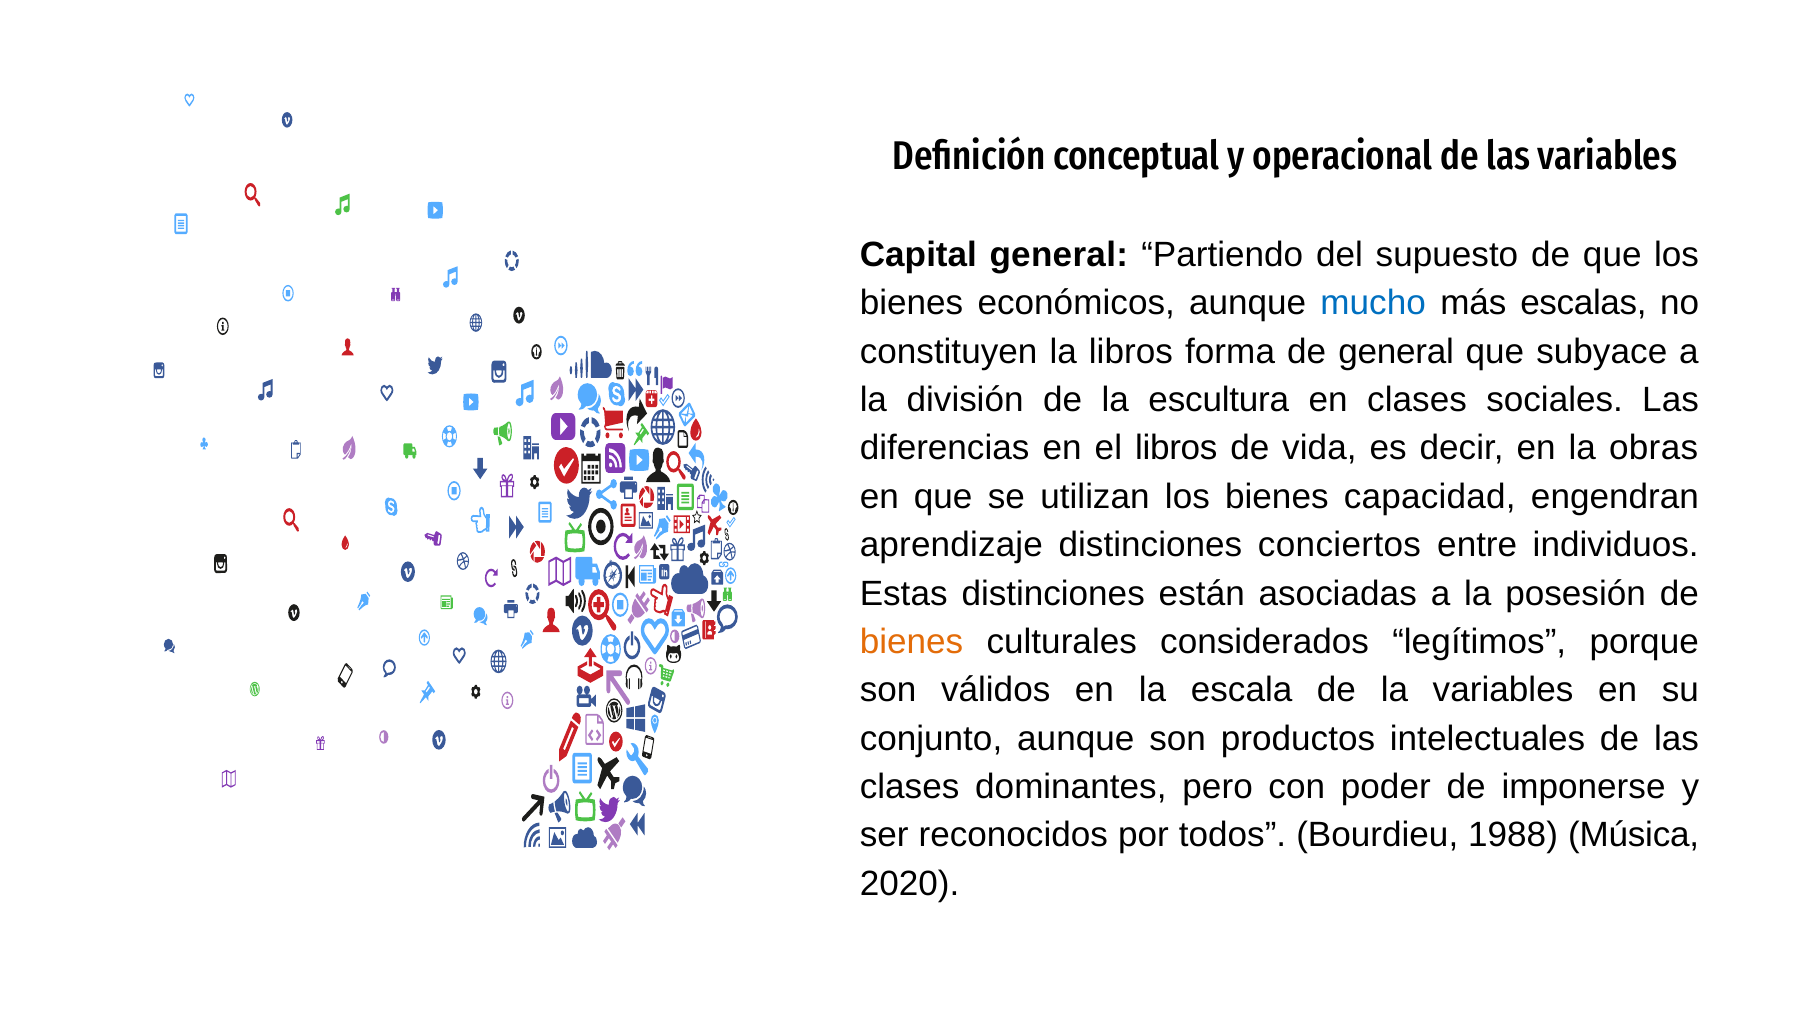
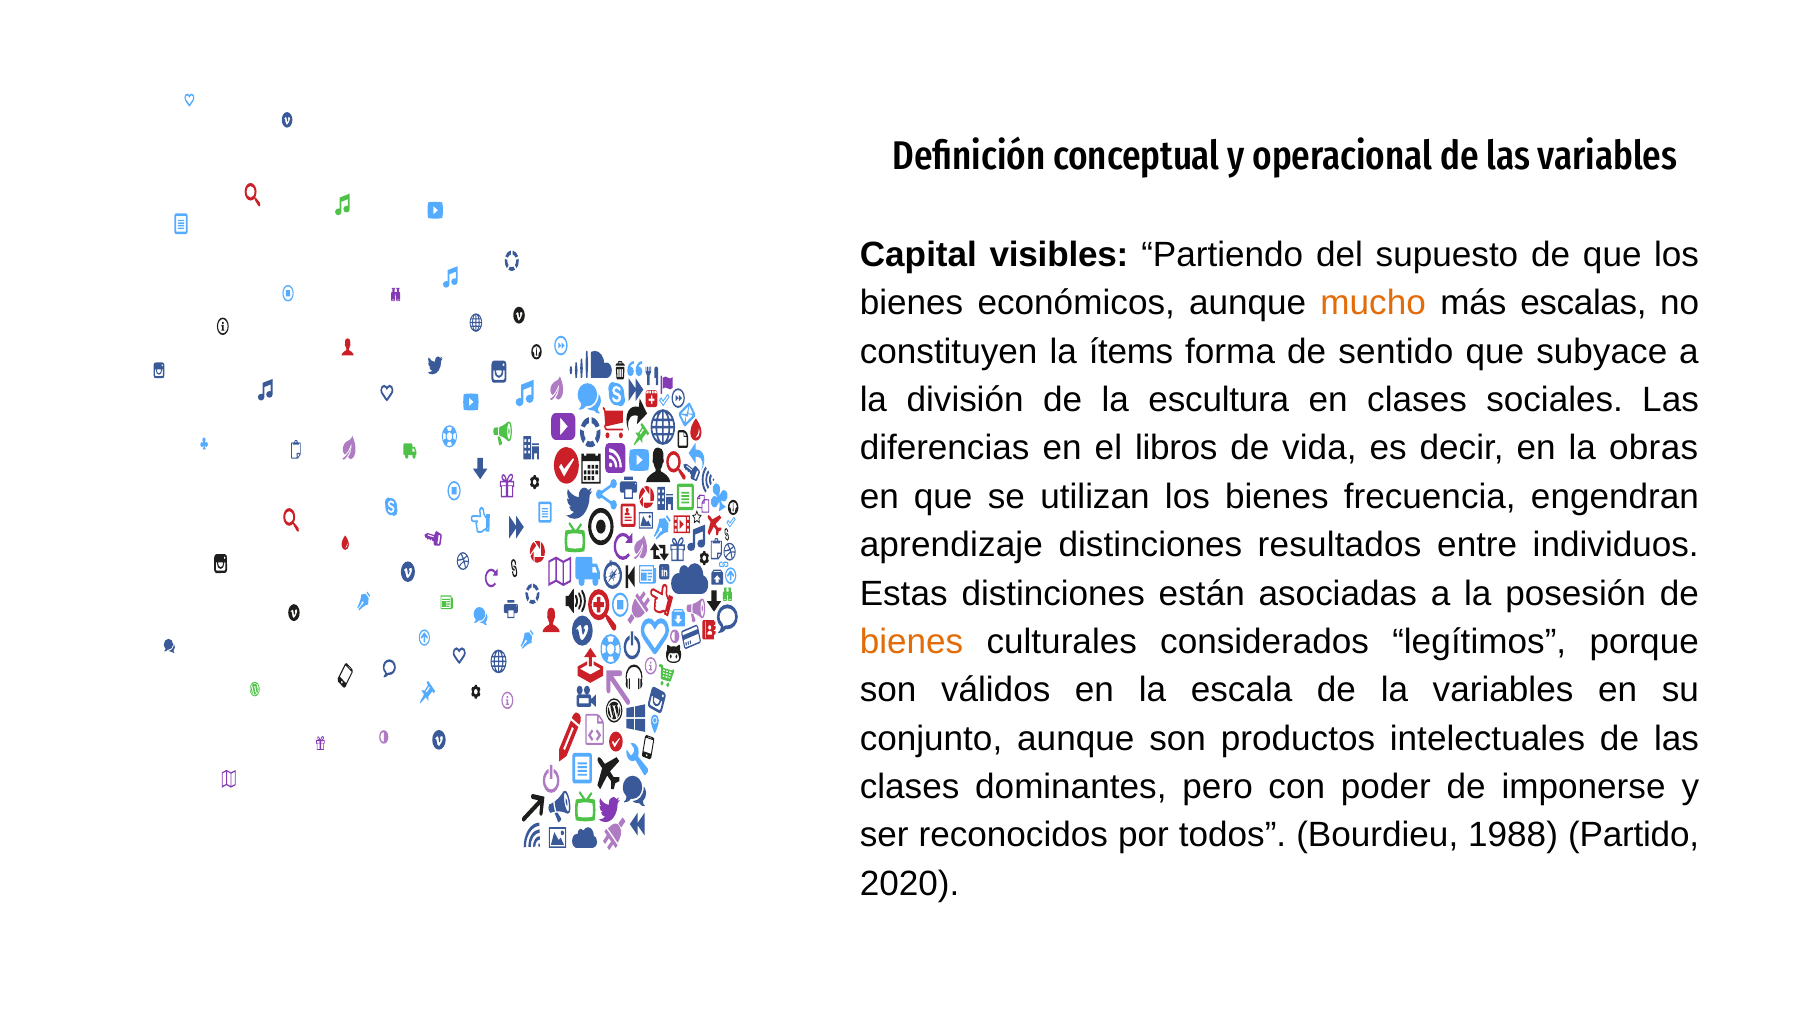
Capital general: general -> visibles (1059, 255)
mucho colour: blue -> orange (1373, 303)
la libros: libros -> ítems (1131, 352)
de general: general -> sentido (1396, 352)
capacidad: capacidad -> frecuencia (1430, 497)
conciertos: conciertos -> resultados (1340, 545)
Música: Música -> Partido (1634, 835)
